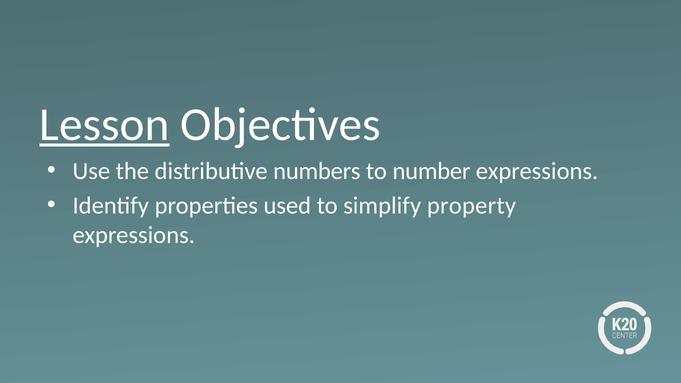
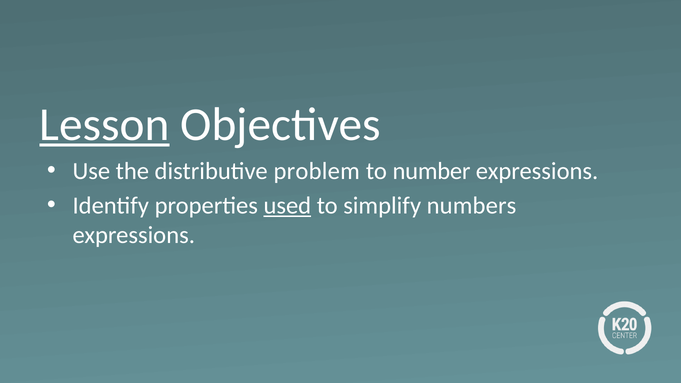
numbers: numbers -> problem (317, 171)
used underline: none -> present (287, 205)
property: property -> numbers (472, 205)
